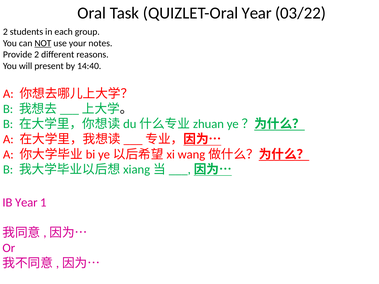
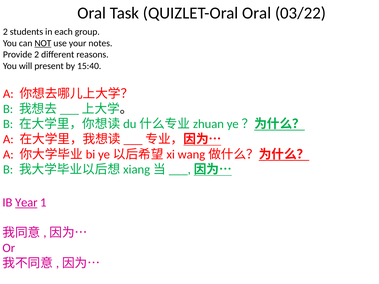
QUIZLET-Oral Year: Year -> Oral (257, 13)
14:40: 14:40 -> 15:40 (89, 66)
Year underline: none -> present (26, 203)
